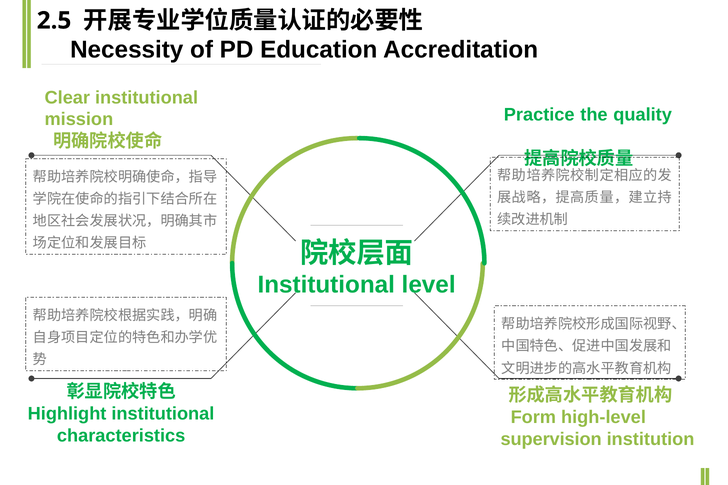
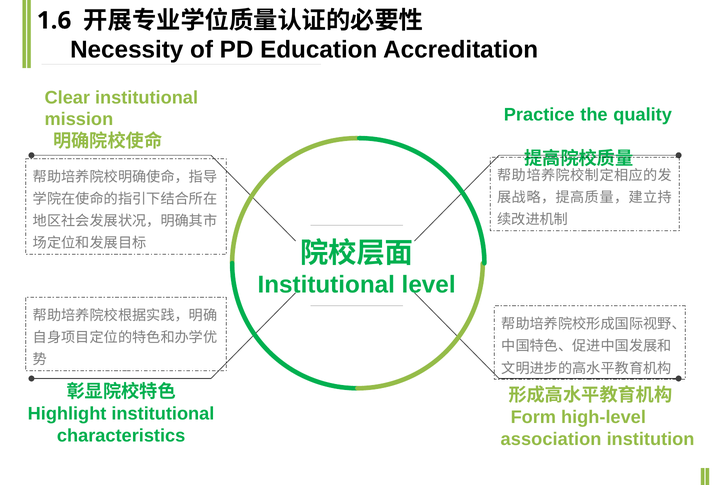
2.5: 2.5 -> 1.6 (54, 21)
supervision: supervision -> association (551, 439)
